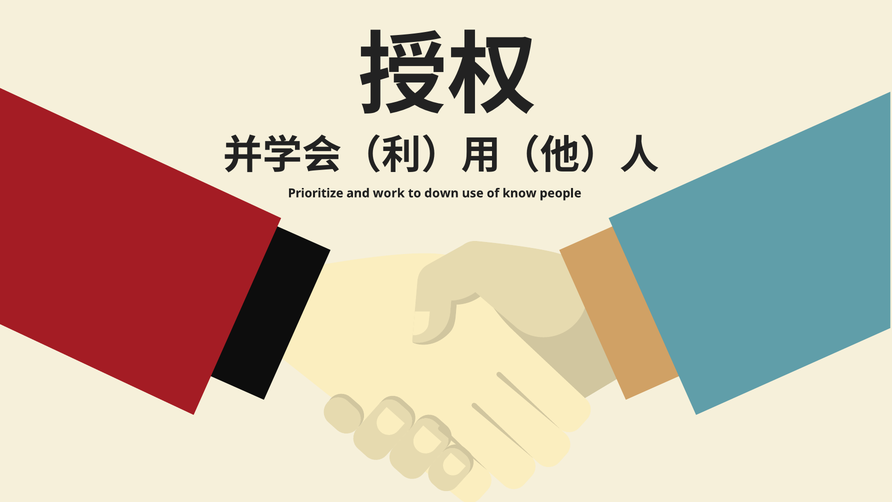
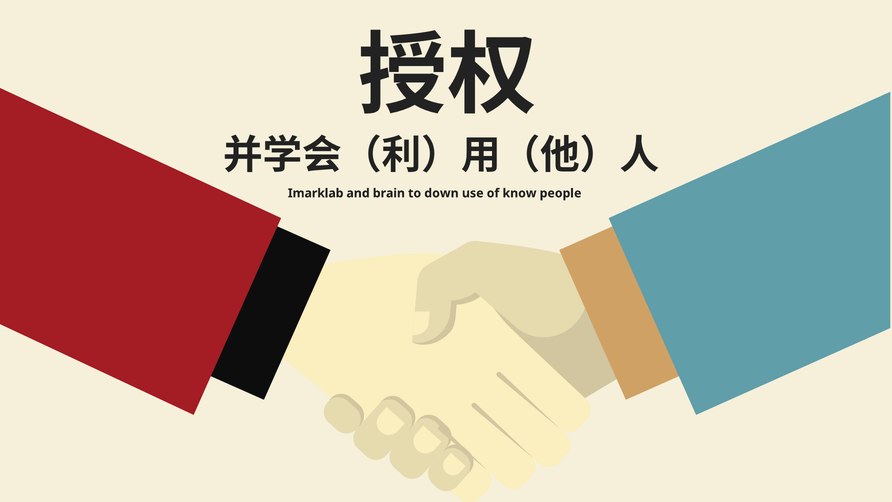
Prioritize: Prioritize -> Imarklab (316, 193)
work: work -> brain (389, 193)
